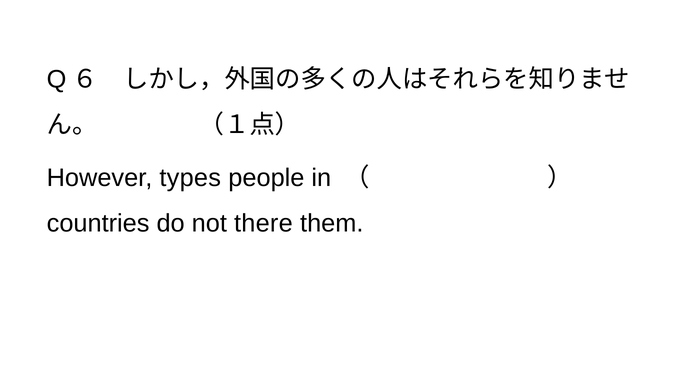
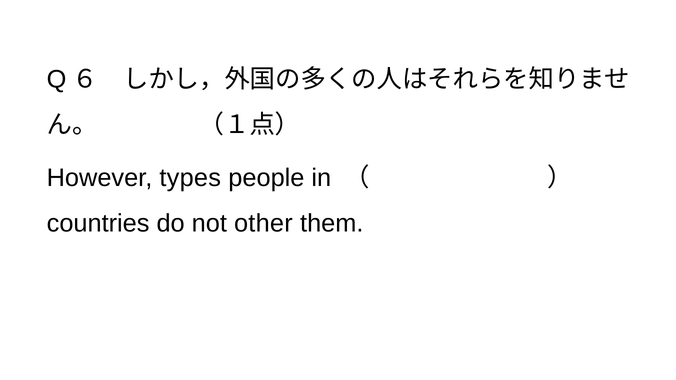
there: there -> other (263, 223)
